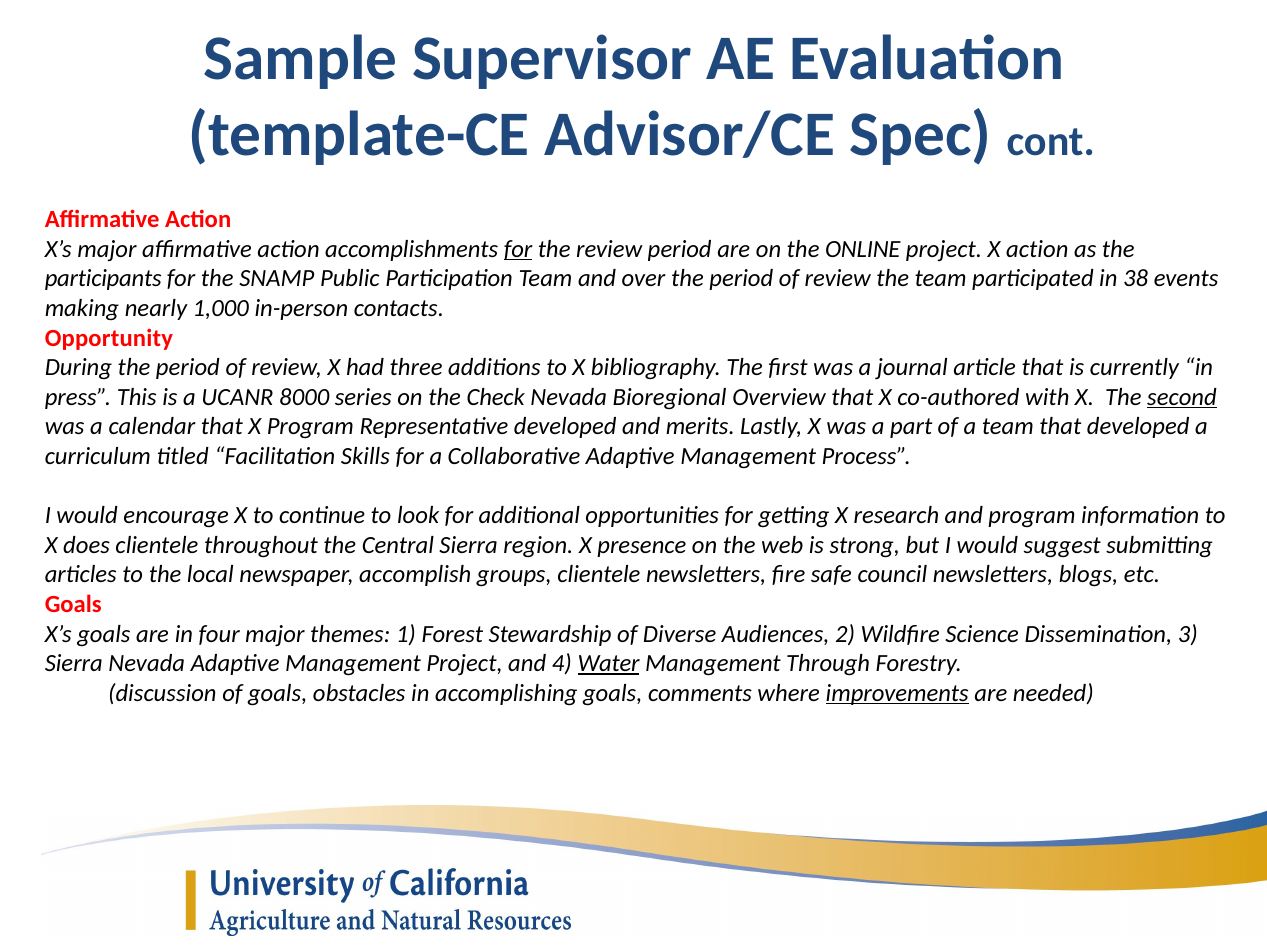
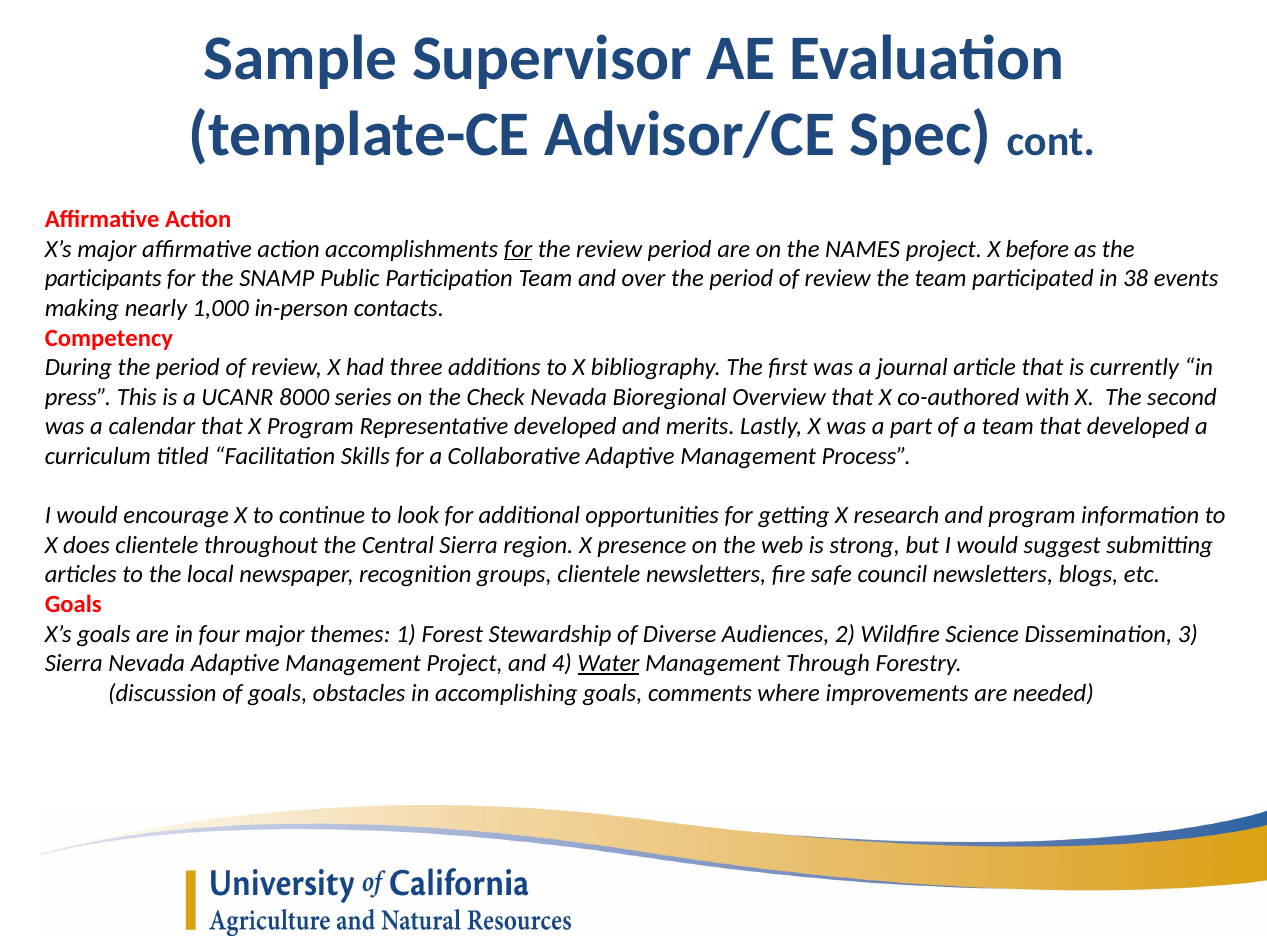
ONLINE: ONLINE -> NAMES (863, 249)
X action: action -> before (1037, 249)
Opportunity: Opportunity -> Competency (109, 338)
second underline: present -> none (1182, 397)
accomplish: accomplish -> recognition (415, 574)
improvements underline: present -> none (897, 693)
